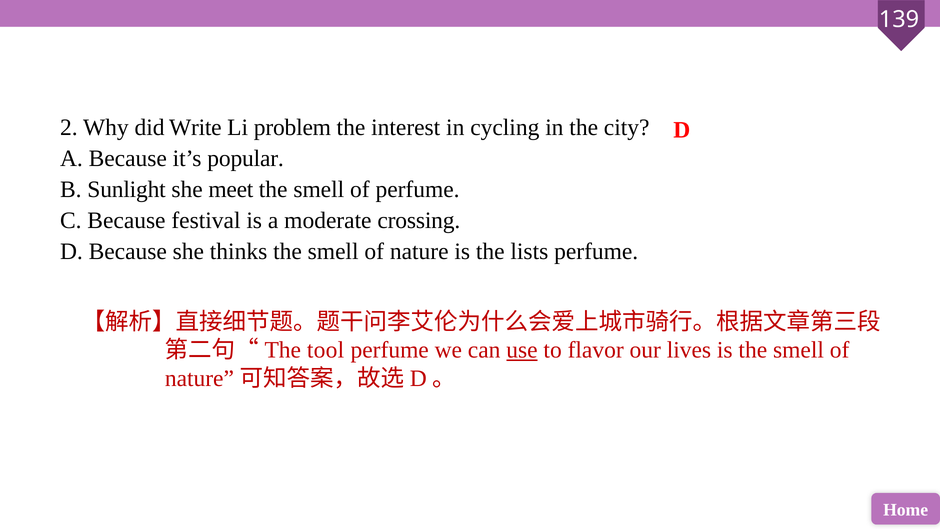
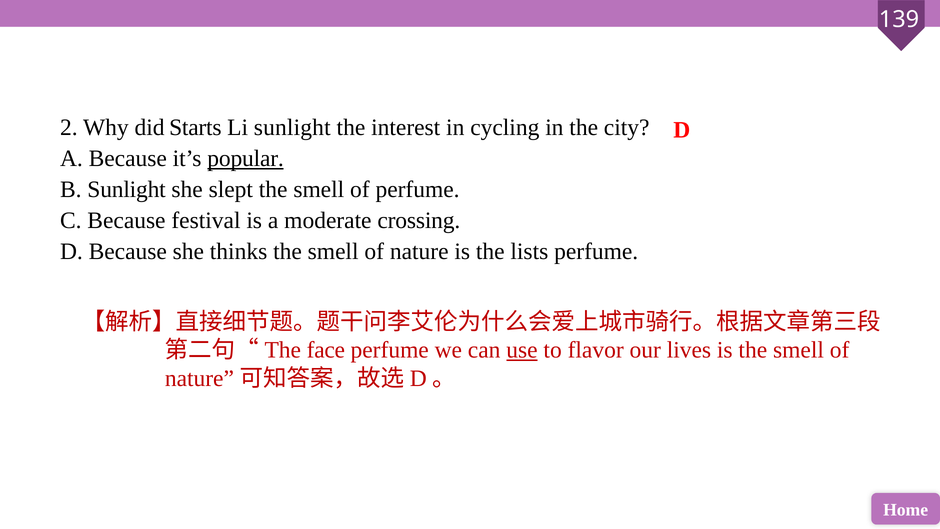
Write: Write -> Starts (195, 127)
Li problem: problem -> sunlight (292, 127)
popular underline: none -> present (246, 158)
meet: meet -> slept (231, 189)
tool: tool -> face (326, 350)
